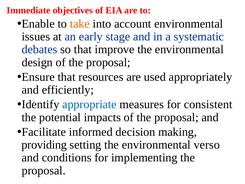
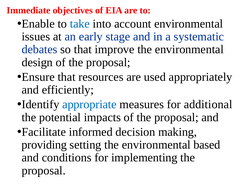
take colour: orange -> blue (80, 24)
consistent: consistent -> additional (208, 104)
verso: verso -> based (207, 145)
